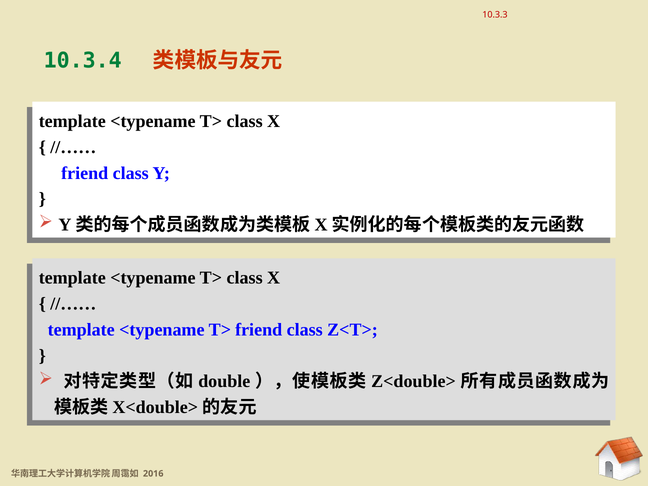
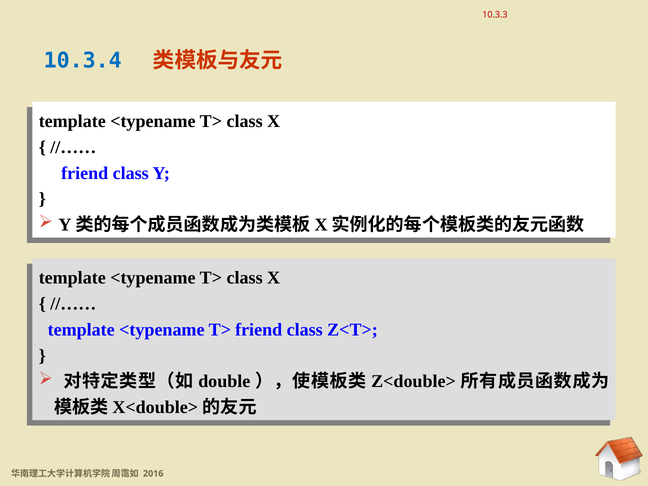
10.3.4 colour: green -> blue (83, 61)
